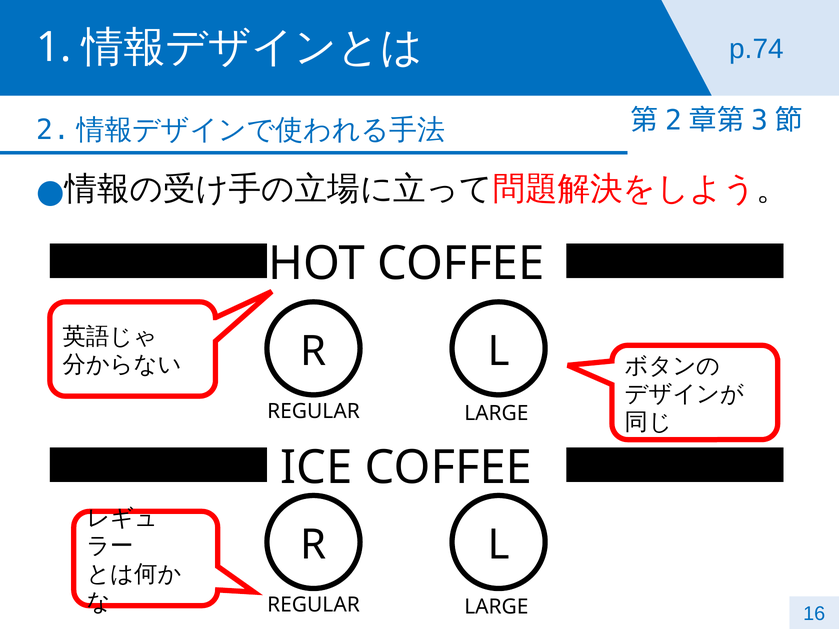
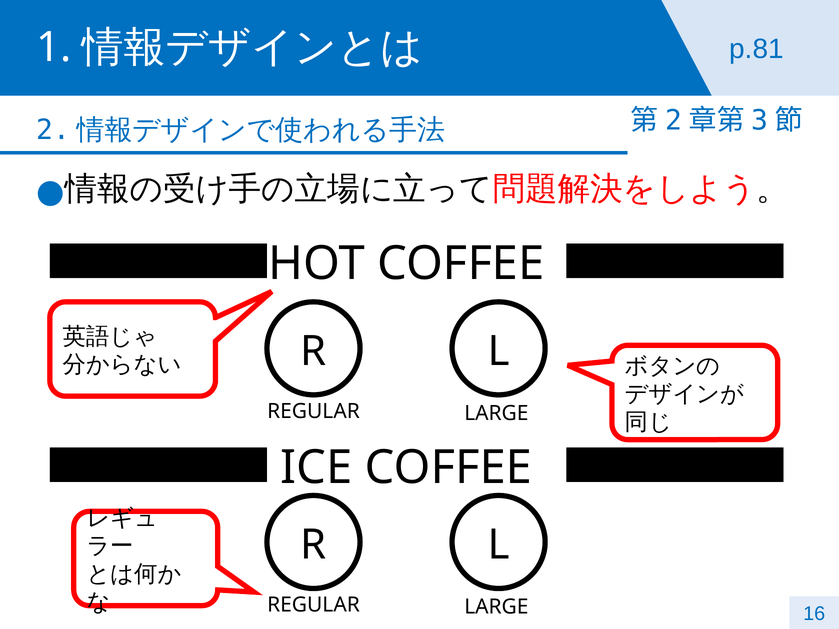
p.74: p.74 -> p.81 (756, 49)
